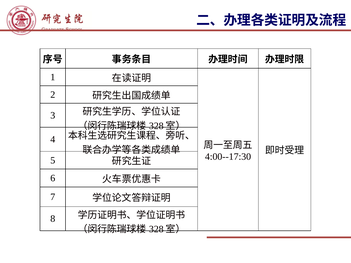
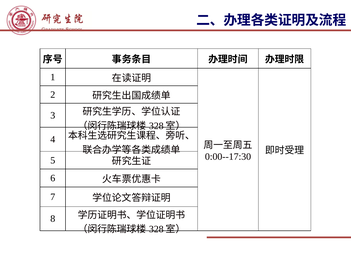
4:00--17:30: 4:00--17:30 -> 0:00--17:30 (228, 157)
